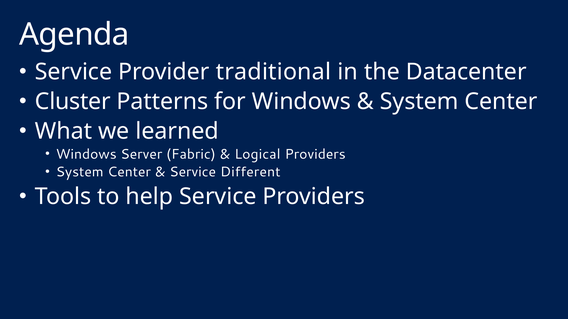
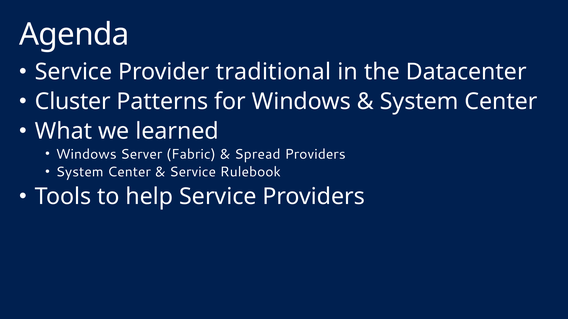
Logical: Logical -> Spread (257, 154)
Different: Different -> Rulebook (250, 172)
